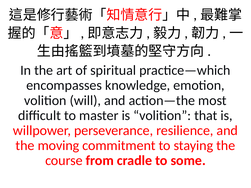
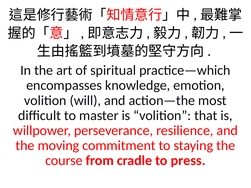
some: some -> press (188, 161)
